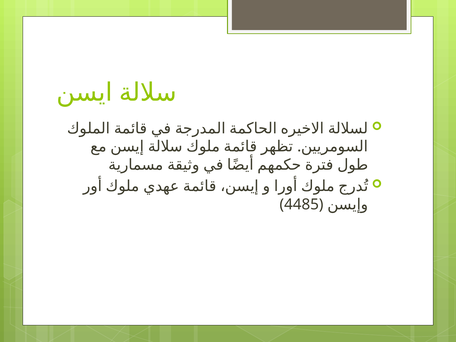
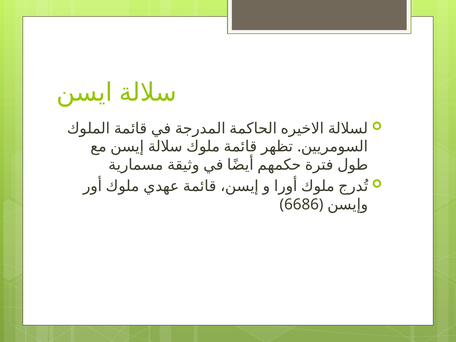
4485: 4485 -> 6686 (302, 204)
